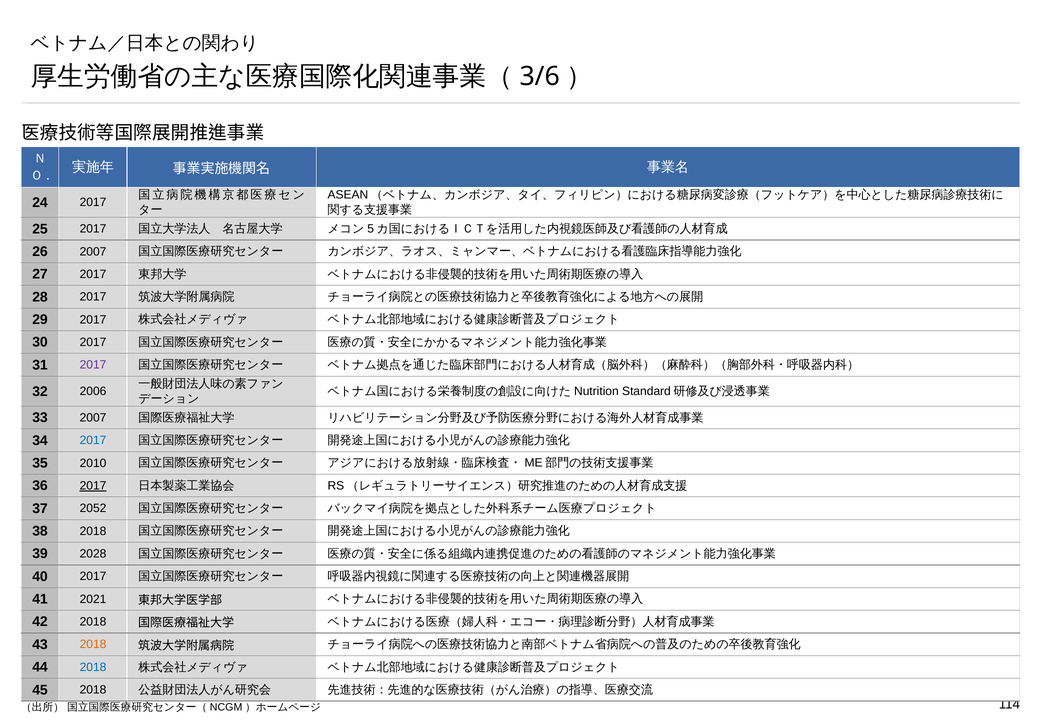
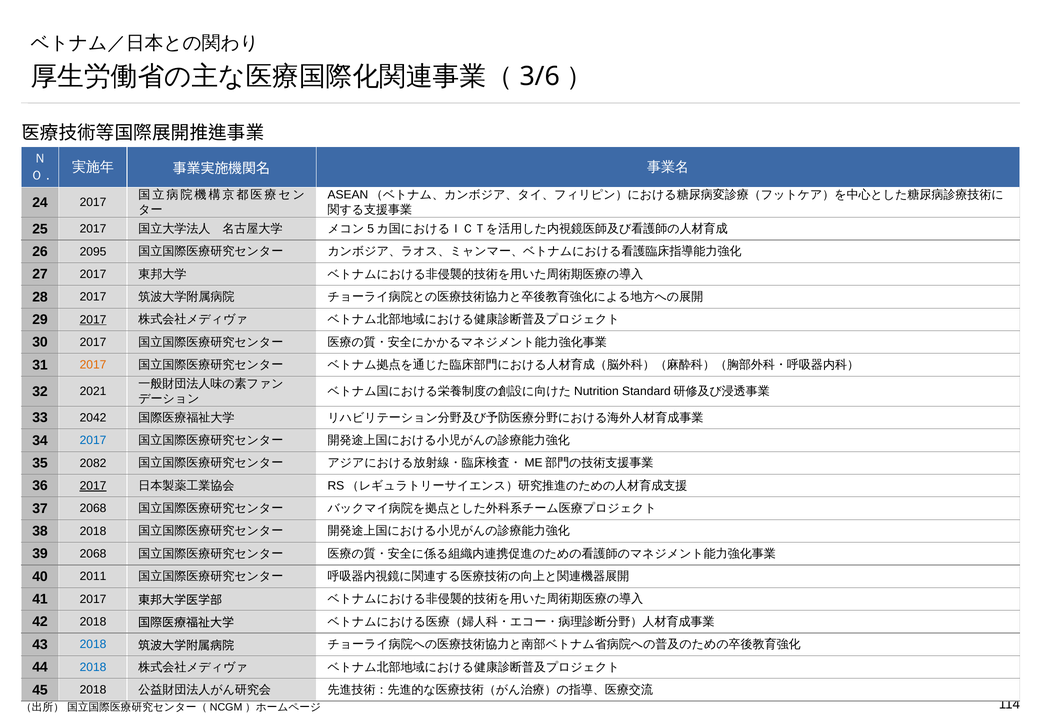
26 2007: 2007 -> 2095 (93, 252)
2017 underline: none -> present (93, 320)
2017 colour: purple -> orange (93, 365)
2006: 2006 -> 2021 (93, 392)
33 2007: 2007 -> 2042 (93, 418)
2010: 2010 -> 2082 (93, 464)
37 2052: 2052 -> 2068 (93, 509)
39 2028: 2028 -> 2068 (93, 554)
40 2017: 2017 -> 2011 (93, 577)
41 2021: 2021 -> 2017 (93, 600)
2018 colour: orange -> blue (93, 645)
